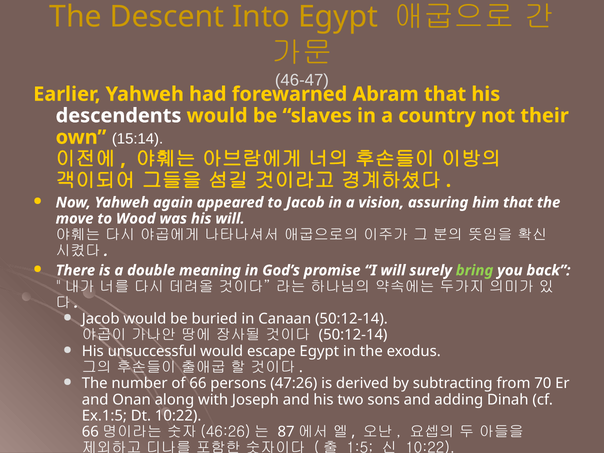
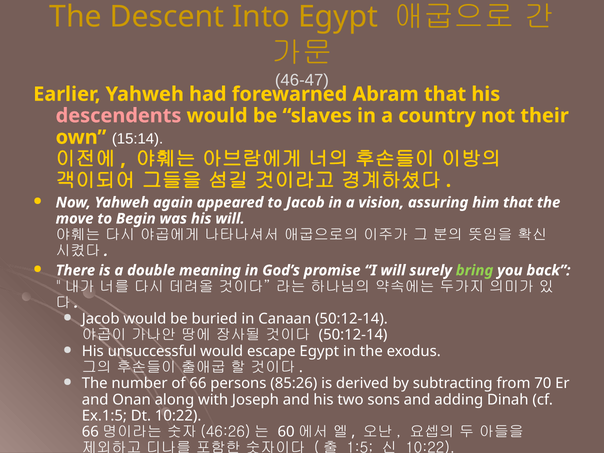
descendents colour: white -> pink (119, 116)
Wood: Wood -> Begin (136, 219)
47:26: 47:26 -> 85:26 (294, 383)
87: 87 -> 60 (286, 432)
